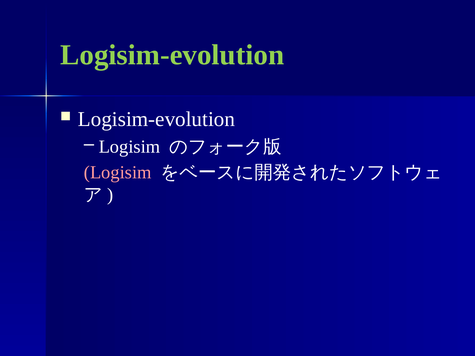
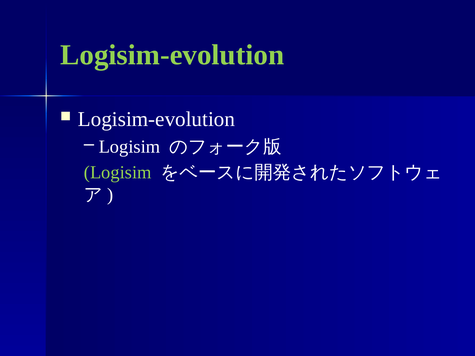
Logisim colour: pink -> light green (118, 173)
